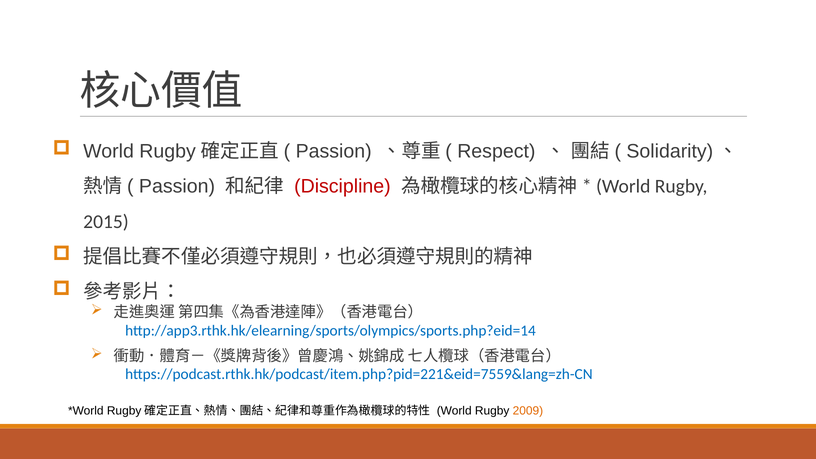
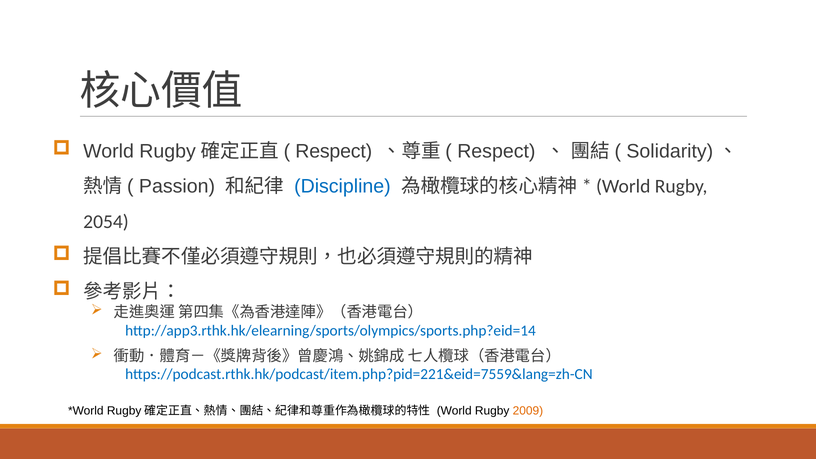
Passion: Passion -> Respect (334, 151)
Discipline colour: red -> blue (342, 187)
2015: 2015 -> 2054 (106, 222)
